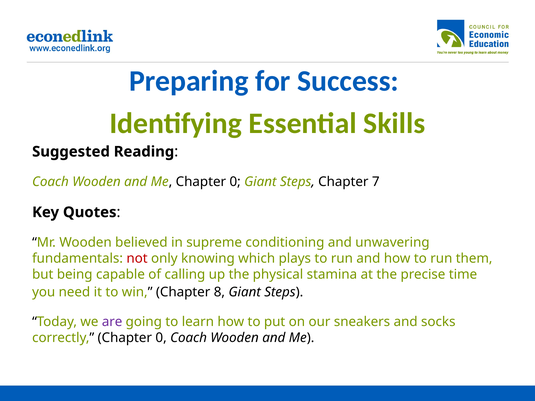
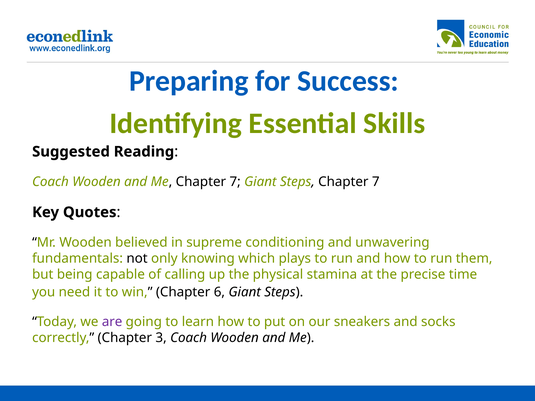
Me Chapter 0: 0 -> 7 (235, 182)
not colour: red -> black (137, 259)
8: 8 -> 6 (219, 292)
correctly Chapter 0: 0 -> 3 (161, 338)
